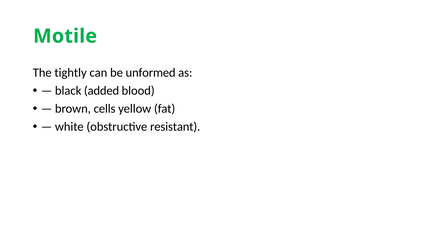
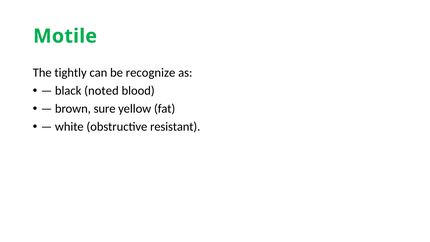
unformed: unformed -> recognize (151, 73)
added: added -> noted (101, 91)
cells: cells -> sure (105, 109)
